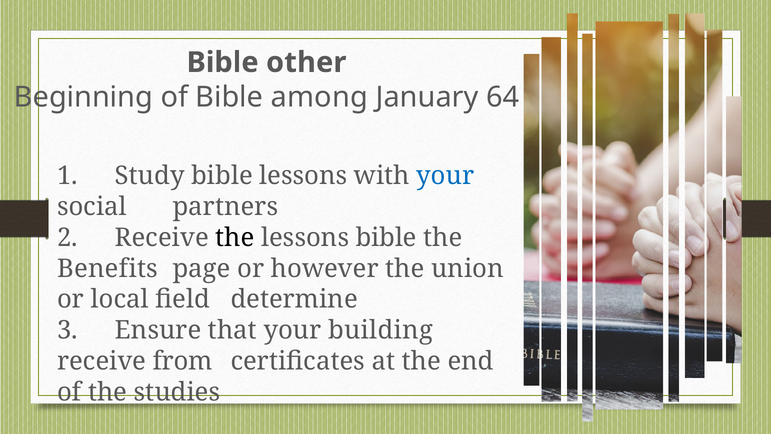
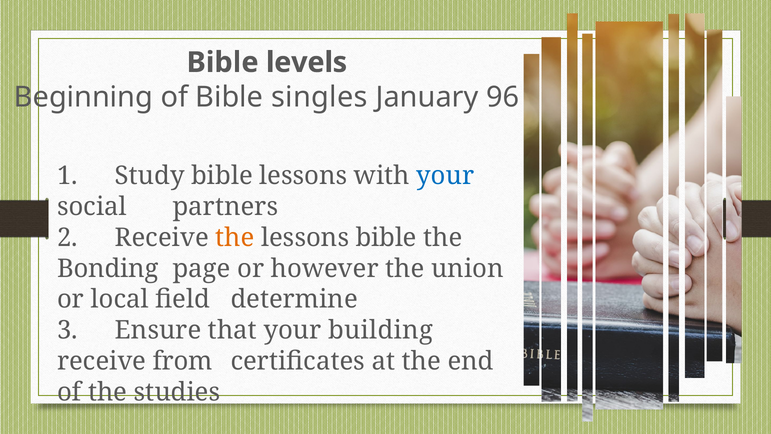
other: other -> levels (306, 62)
among: among -> singles (319, 97)
64: 64 -> 96 (503, 97)
the colour: black -> orange (235, 238)
Benefits: Benefits -> Bonding (108, 268)
